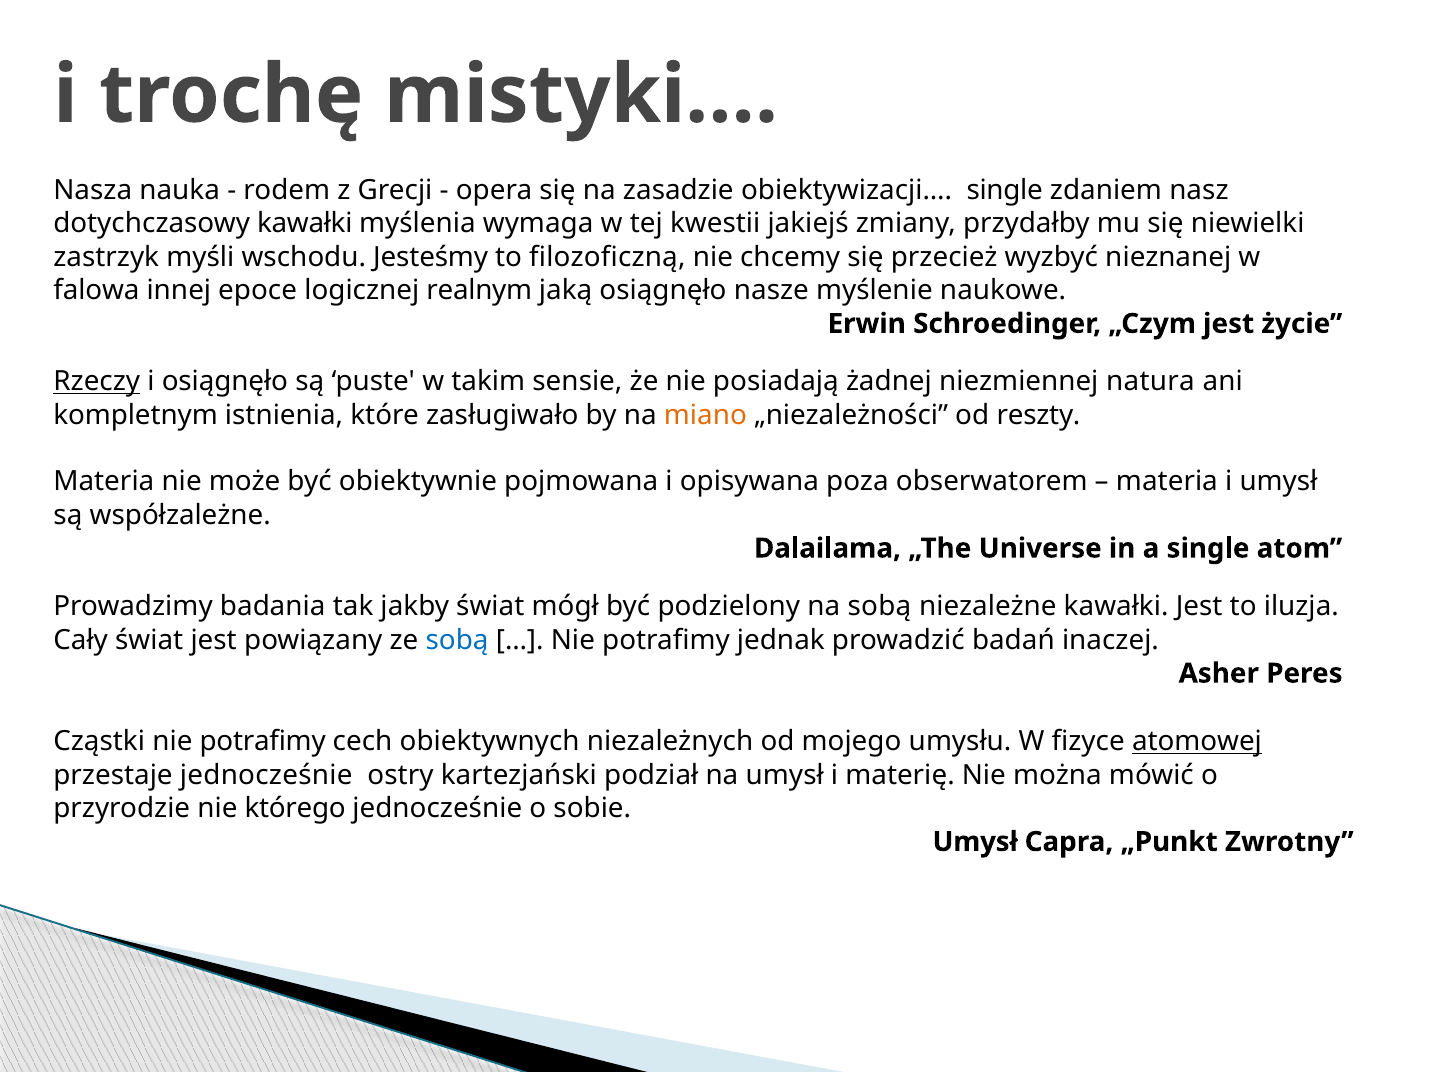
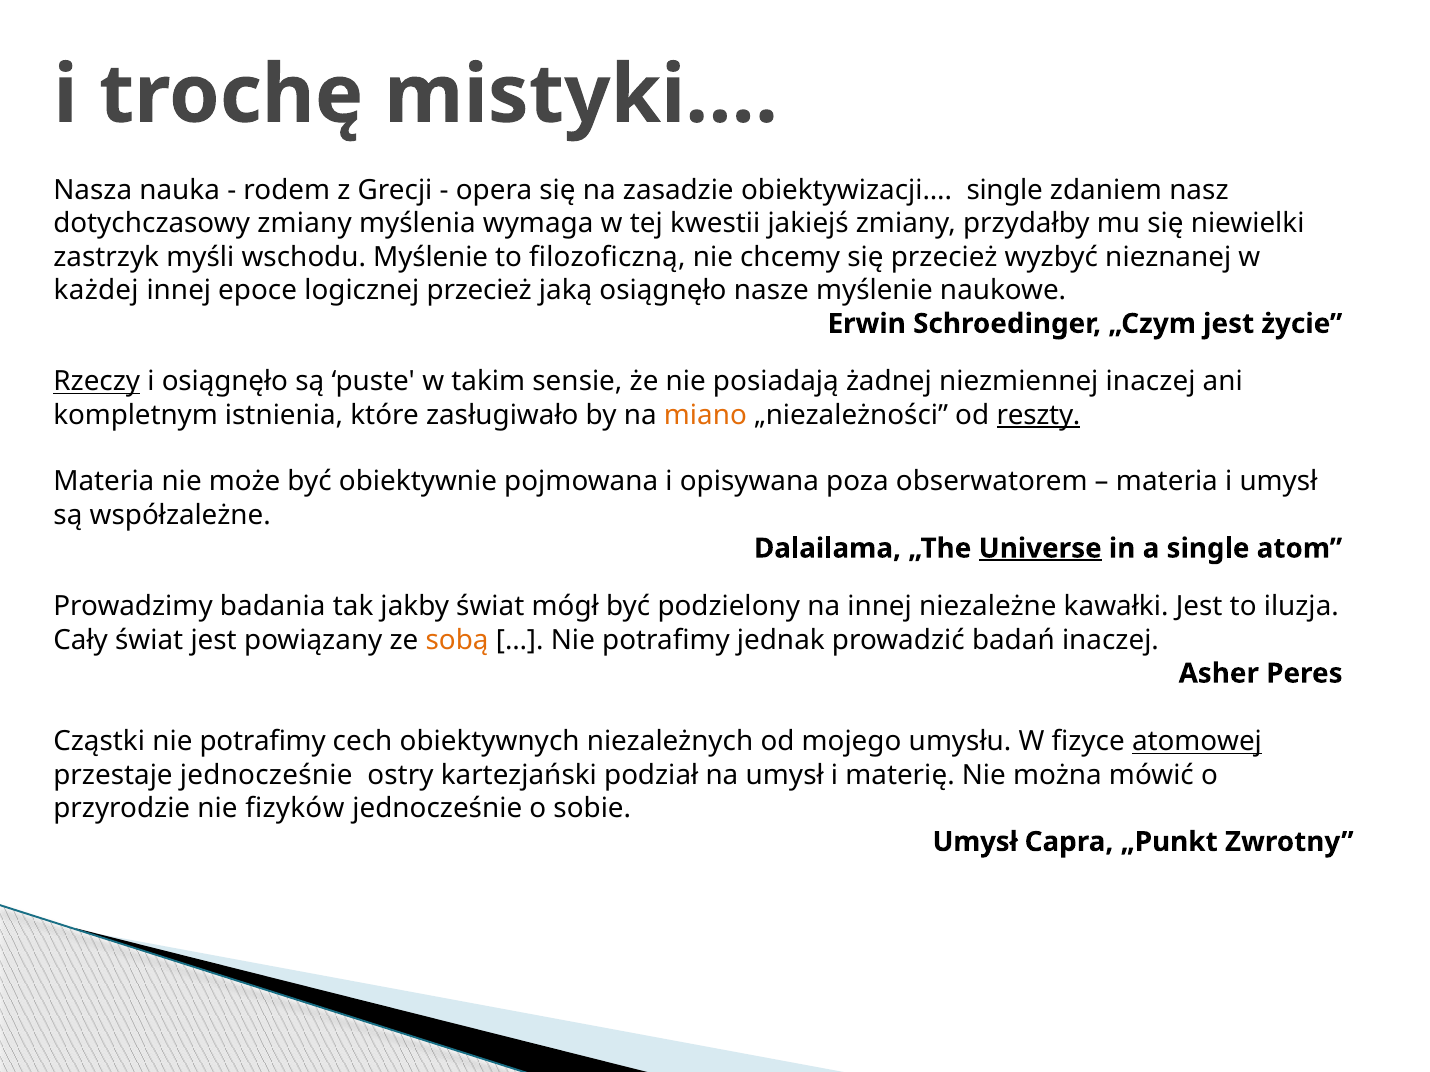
dotychczasowy kawałki: kawałki -> zmiany (305, 224)
wschodu Jesteśmy: Jesteśmy -> Myślenie (431, 257)
falowa: falowa -> każdej (96, 290)
logicznej realnym: realnym -> przecież (479, 290)
niezmiennej natura: natura -> inaczej (1151, 382)
reszty underline: none -> present (1038, 415)
Universe underline: none -> present (1040, 549)
na sobą: sobą -> innej (880, 607)
sobą colour: blue -> orange (457, 640)
którego: którego -> fizyków (295, 809)
